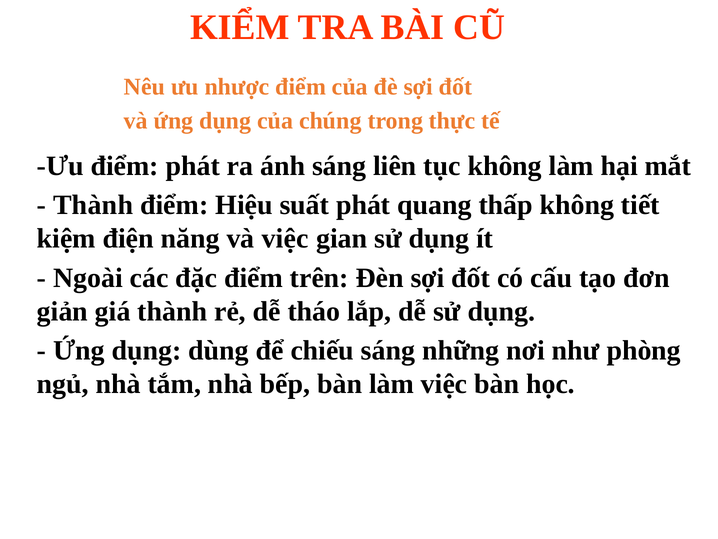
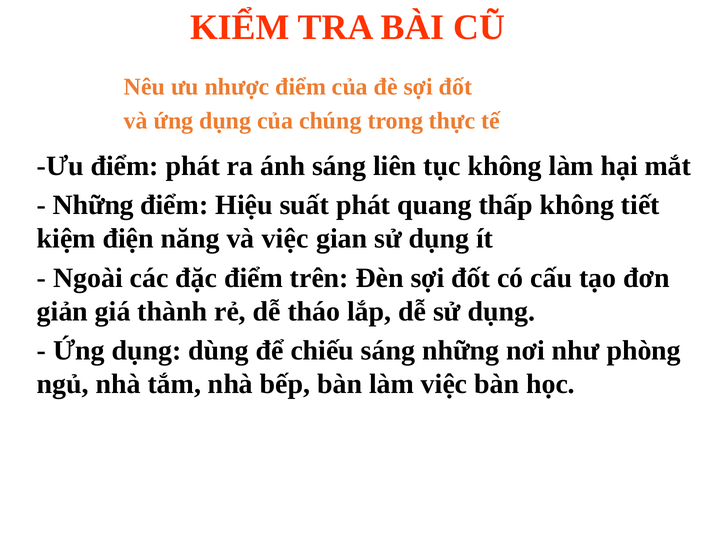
Thành: Thành -> Những (93, 205)
